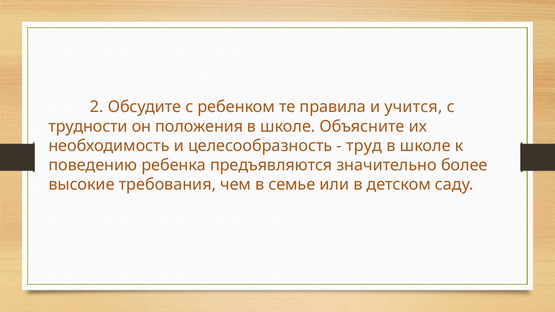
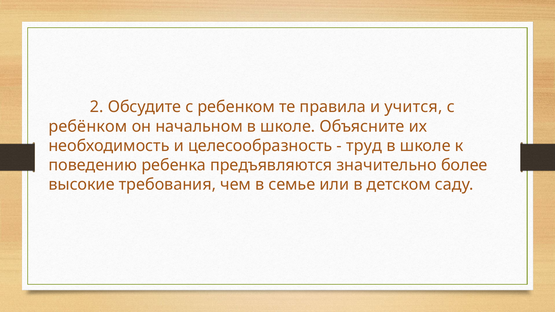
трудности: трудности -> ребёнком (88, 126)
положения: положения -> начальном (199, 126)
